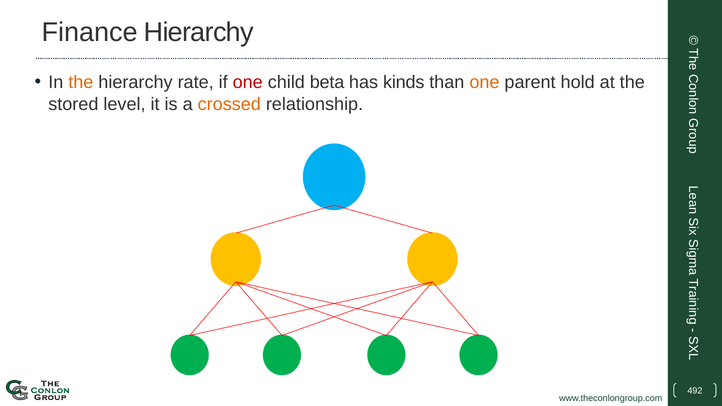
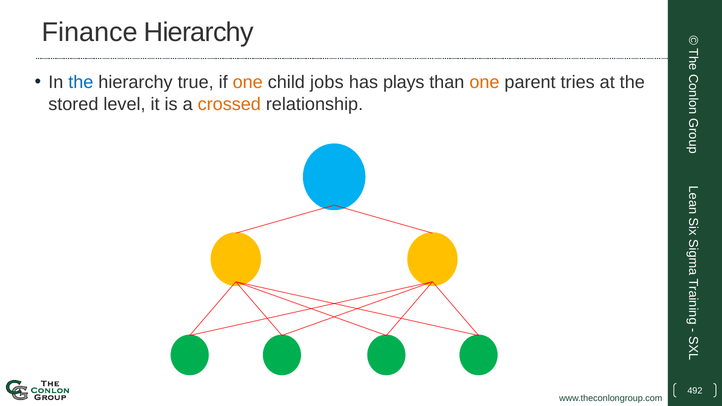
the colour: orange -> blue (81, 82)
rate: rate -> true (196, 82)
one colour: red -> orange (248, 82)
beta: beta -> jobs (327, 82)
kinds: kinds -> plays (404, 82)
hold: hold -> tries (578, 82)
